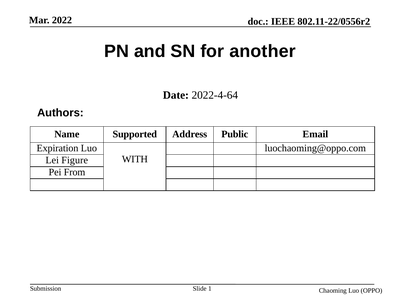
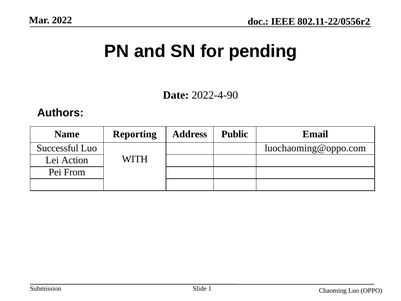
another: another -> pending (263, 51)
2022-4-64: 2022-4-64 -> 2022-4-90 (215, 95)
Supported: Supported -> Reporting (135, 134)
Expiration: Expiration -> Successful (58, 148)
Figure: Figure -> Action (75, 160)
